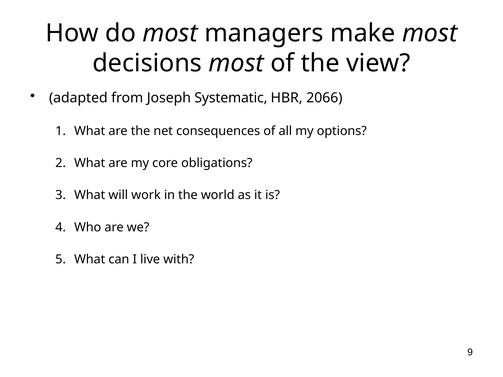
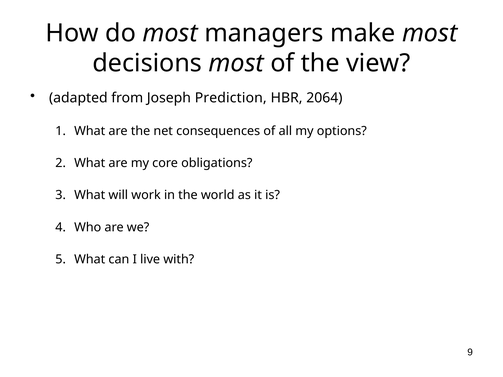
Systematic: Systematic -> Prediction (231, 98)
2066: 2066 -> 2064 (324, 98)
